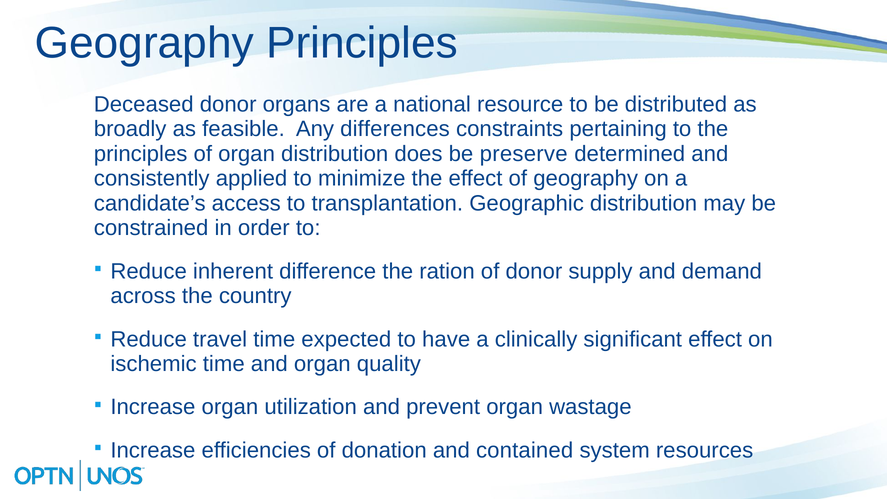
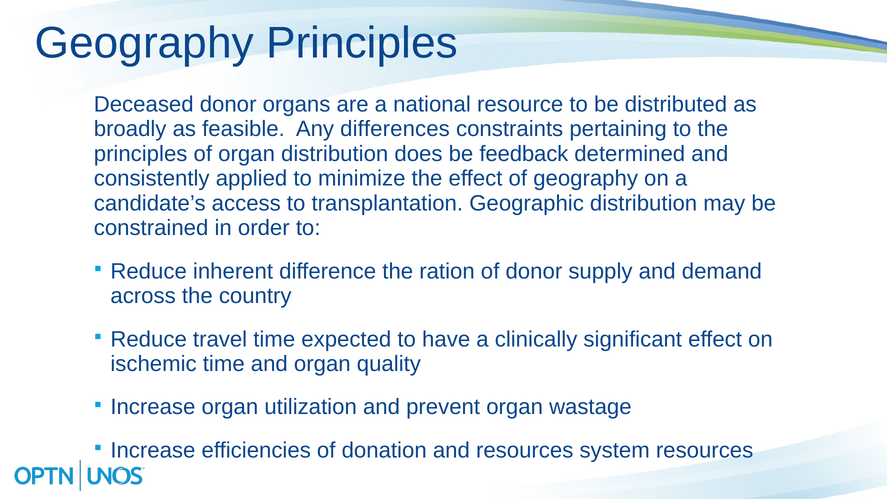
preserve: preserve -> feedback (524, 154)
and contained: contained -> resources (525, 450)
